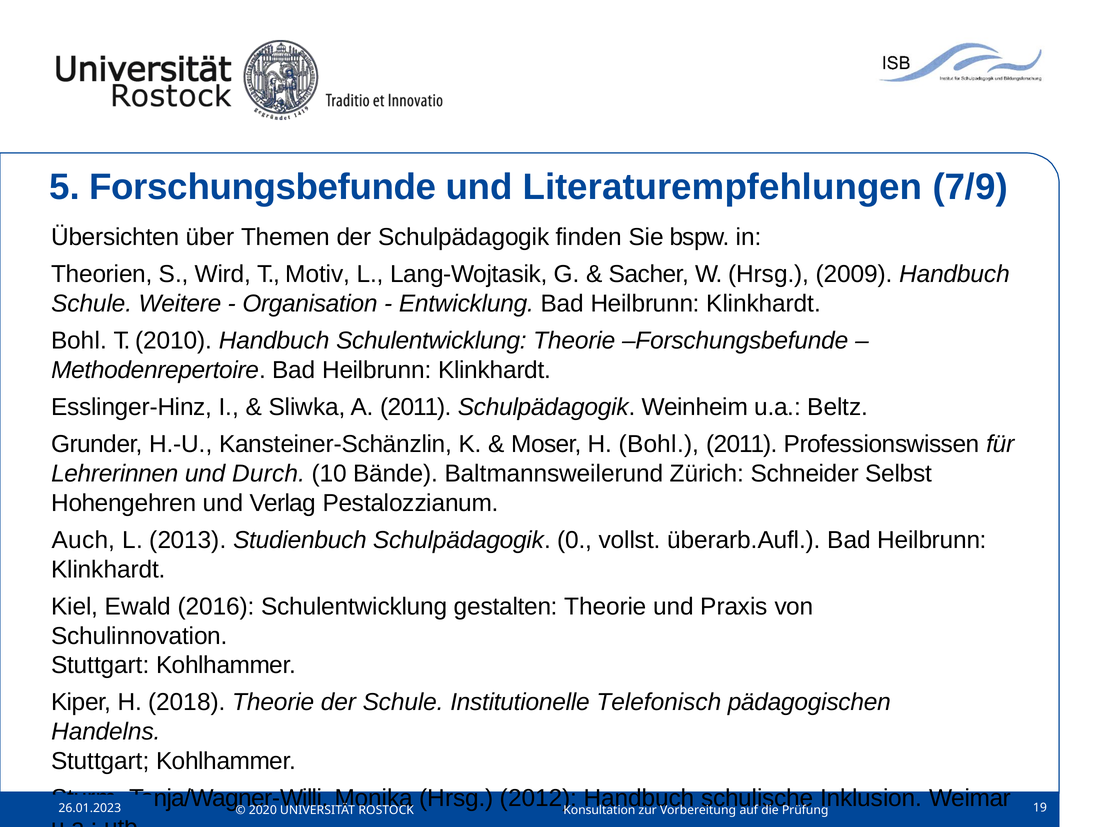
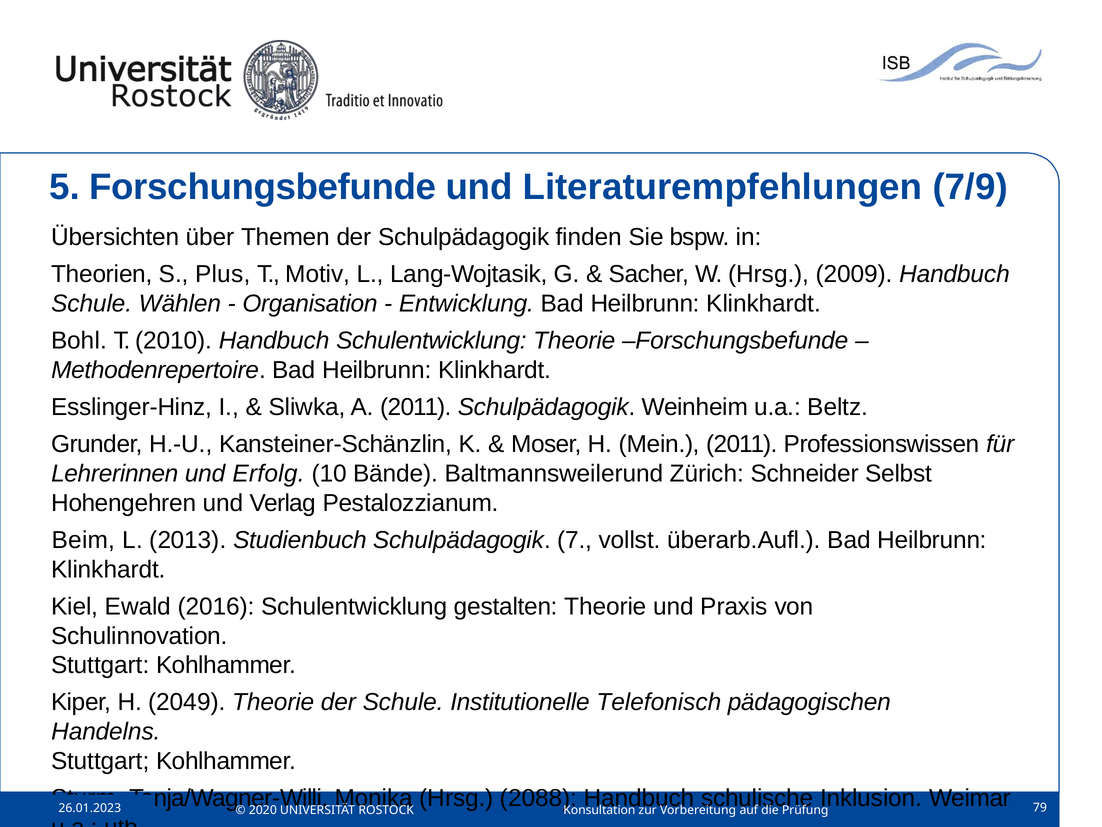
Wird: Wird -> Plus (223, 274)
Weitere: Weitere -> Wählen (180, 304)
H Bohl: Bohl -> Mein (659, 444)
Durch: Durch -> Erfolg (268, 473)
Auch: Auch -> Beim (83, 540)
0: 0 -> 7 (575, 540)
2018: 2018 -> 2049 (187, 702)
2012: 2012 -> 2088 (539, 798)
19: 19 -> 79 (1040, 807)
